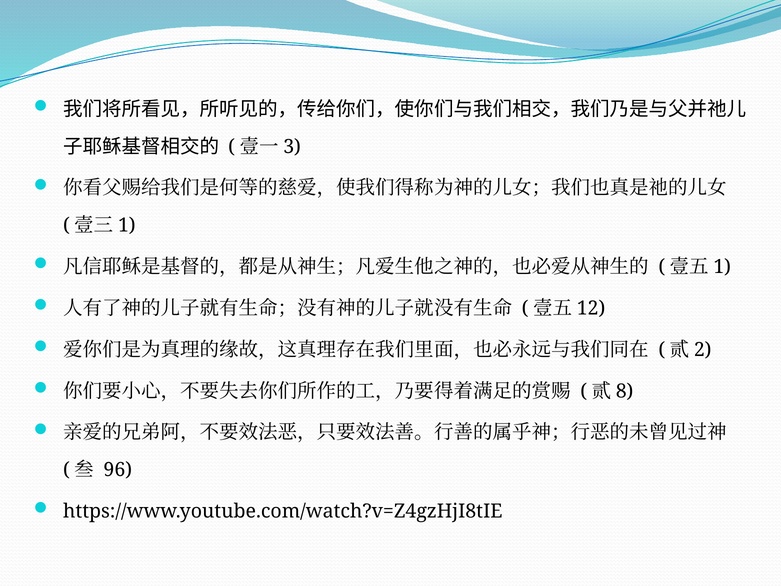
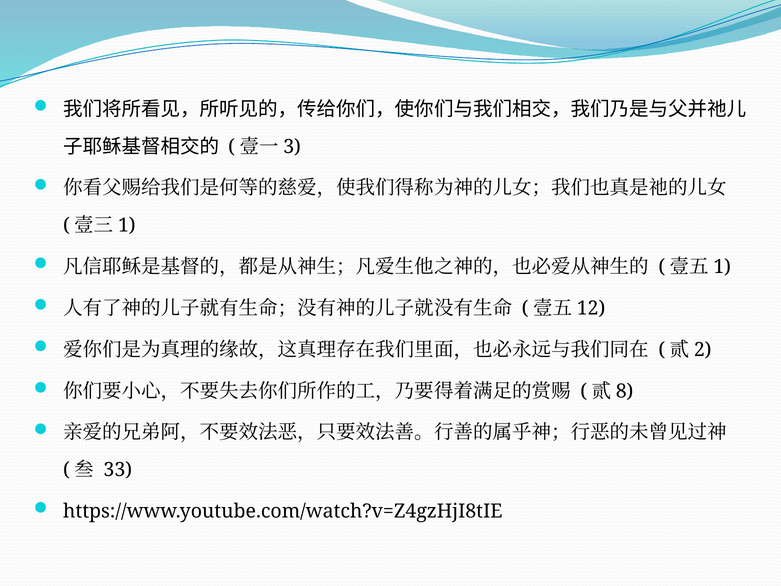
96: 96 -> 33 (118, 470)
